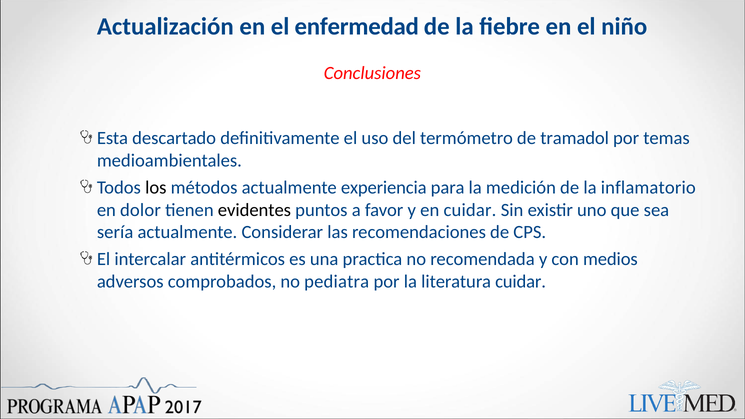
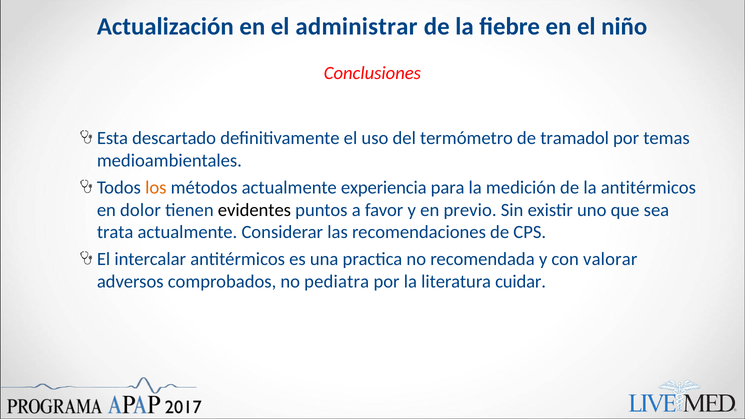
enfermedad: enfermedad -> administrar (356, 27)
los colour: black -> orange (156, 188)
la inflamatorio: inflamatorio -> antitérmicos (648, 188)
en cuidar: cuidar -> previo (470, 210)
sería: sería -> trata (115, 232)
medios: medios -> valorar (610, 259)
